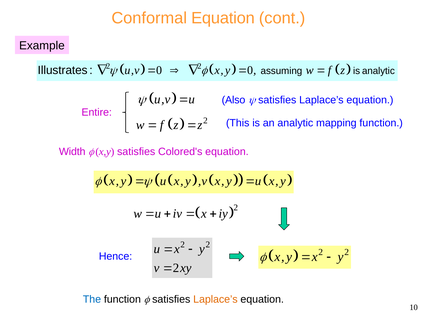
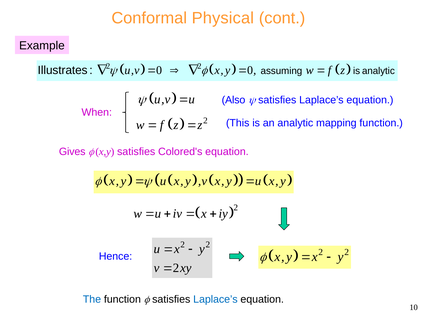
Conformal Equation: Equation -> Physical (223, 18)
Entire: Entire -> When (97, 112)
Width: Width -> Gives (72, 152)
Laplace’s colour: orange -> blue (215, 299)
